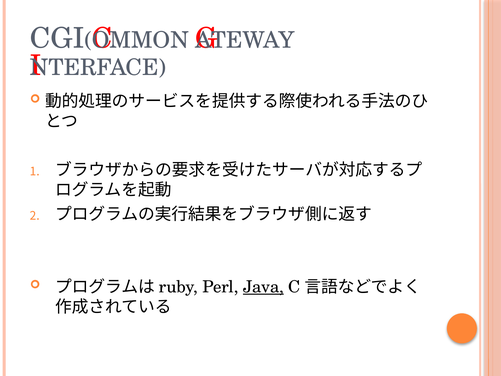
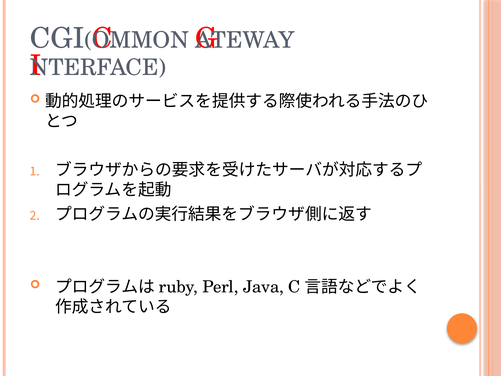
Java underline: present -> none (263, 287)
